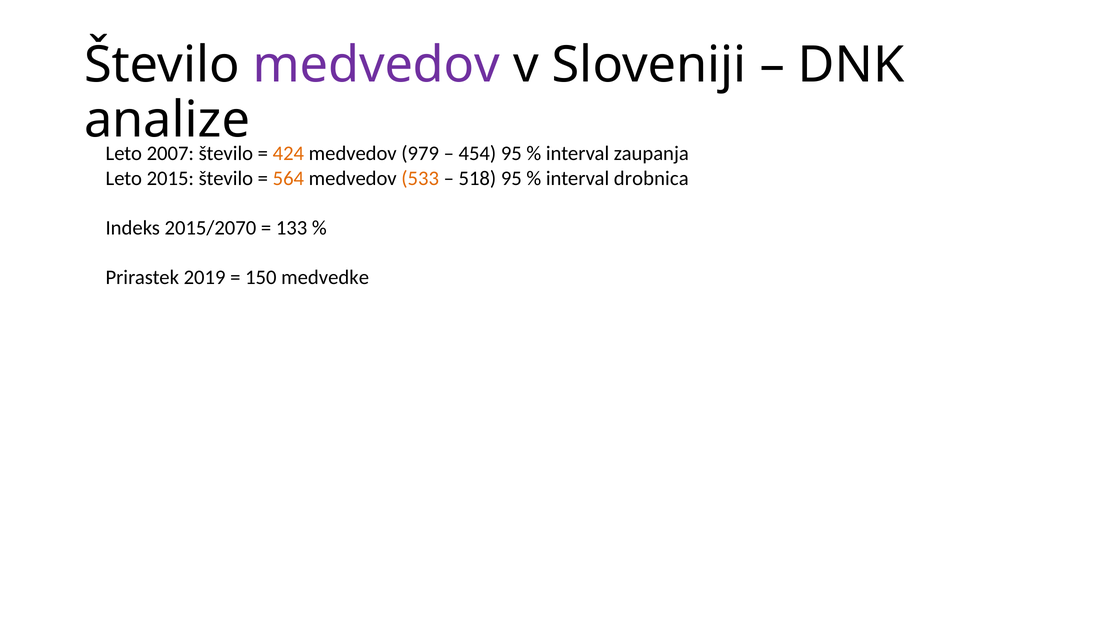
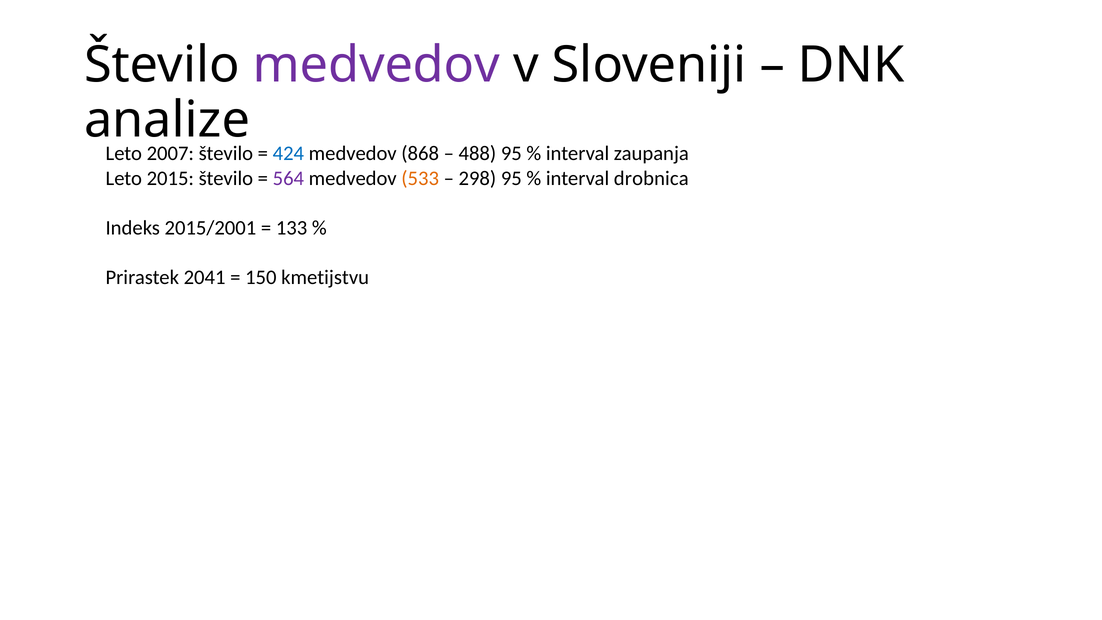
424 colour: orange -> blue (288, 153)
979: 979 -> 868 (420, 153)
454: 454 -> 488 (477, 153)
564 colour: orange -> purple (288, 178)
518: 518 -> 298 (477, 178)
2015/2070: 2015/2070 -> 2015/2001 (210, 228)
2019: 2019 -> 2041 (205, 277)
medvedke: medvedke -> kmetijstvu (325, 277)
